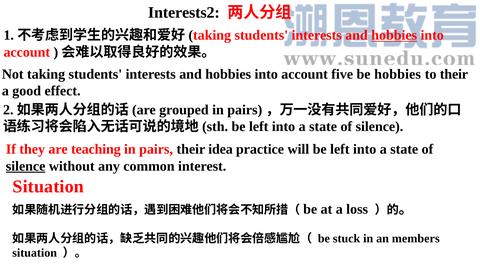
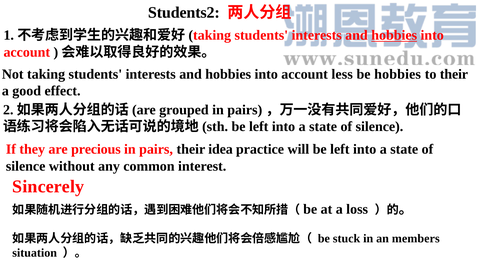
Interests2: Interests2 -> Students2 (184, 12)
five: five -> less (342, 74)
teaching: teaching -> precious (96, 149)
silence underline: present -> none (26, 166)
Situation: Situation -> Sincerely (48, 186)
